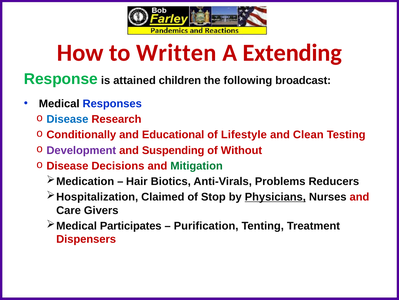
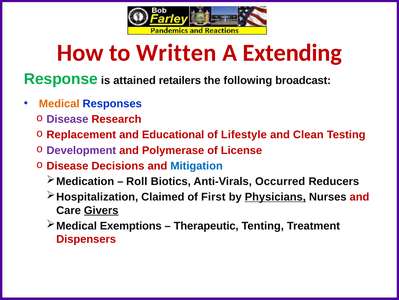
children: children -> retailers (180, 80)
Medical colour: black -> orange (59, 103)
Disease colour: blue -> purple (67, 119)
Conditionally: Conditionally -> Replacement (81, 134)
Suspending: Suspending -> Polymerase (173, 150)
Without: Without -> License (241, 150)
Mitigation colour: green -> blue (197, 165)
Hair: Hair -> Roll (137, 181)
Problems: Problems -> Occurred (280, 181)
Stop: Stop -> First (213, 197)
Givers underline: none -> present (101, 210)
Participates: Participates -> Exemptions (131, 225)
Purification: Purification -> Therapeutic (206, 225)
